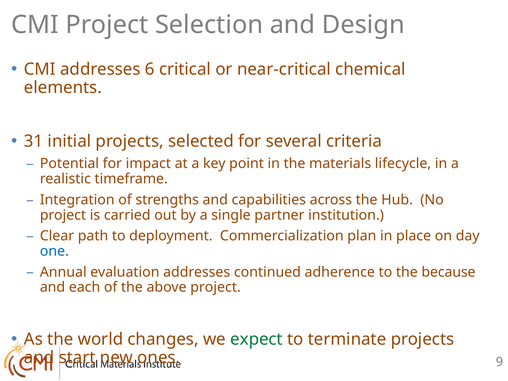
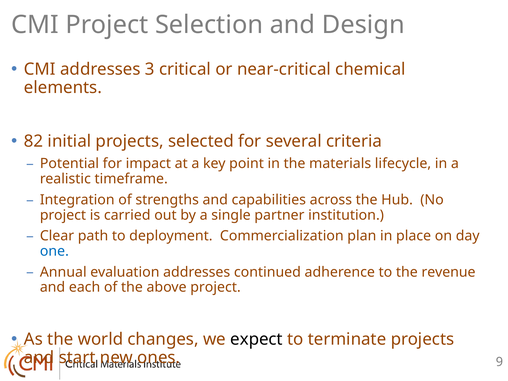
6: 6 -> 3 (150, 69)
31: 31 -> 82 (34, 141)
because: because -> revenue (448, 272)
expect colour: green -> black (257, 339)
